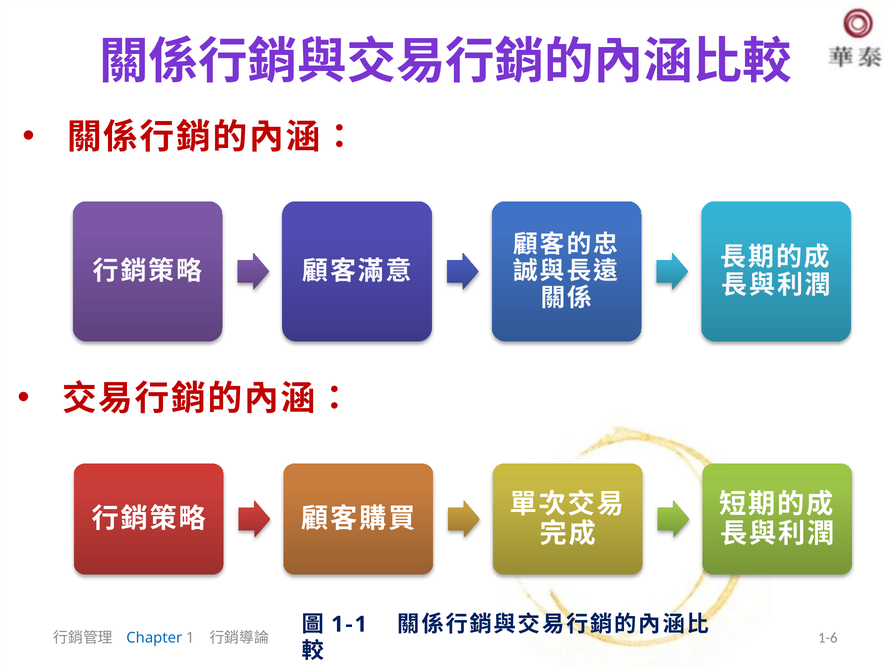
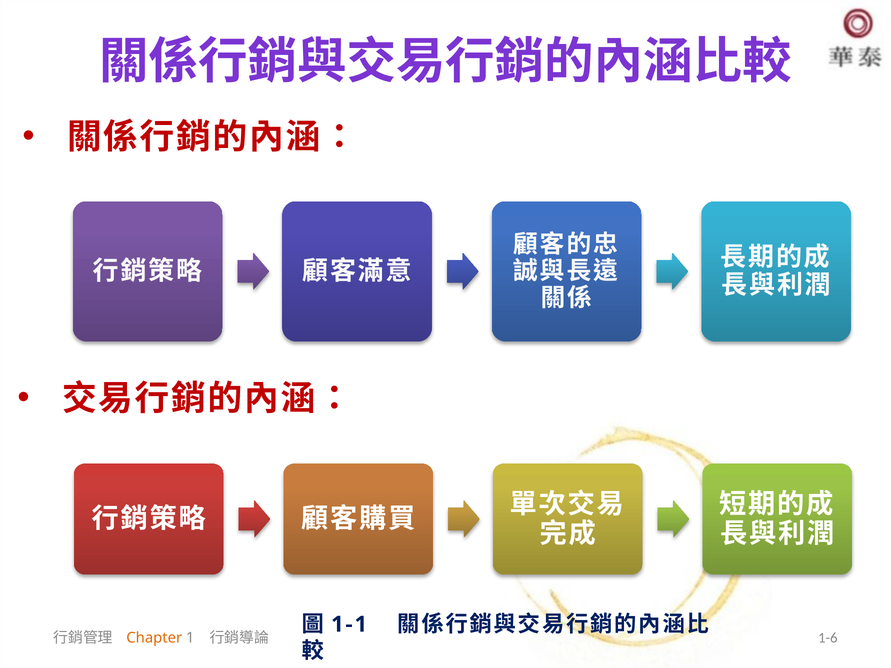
Chapter colour: blue -> orange (154, 638)
